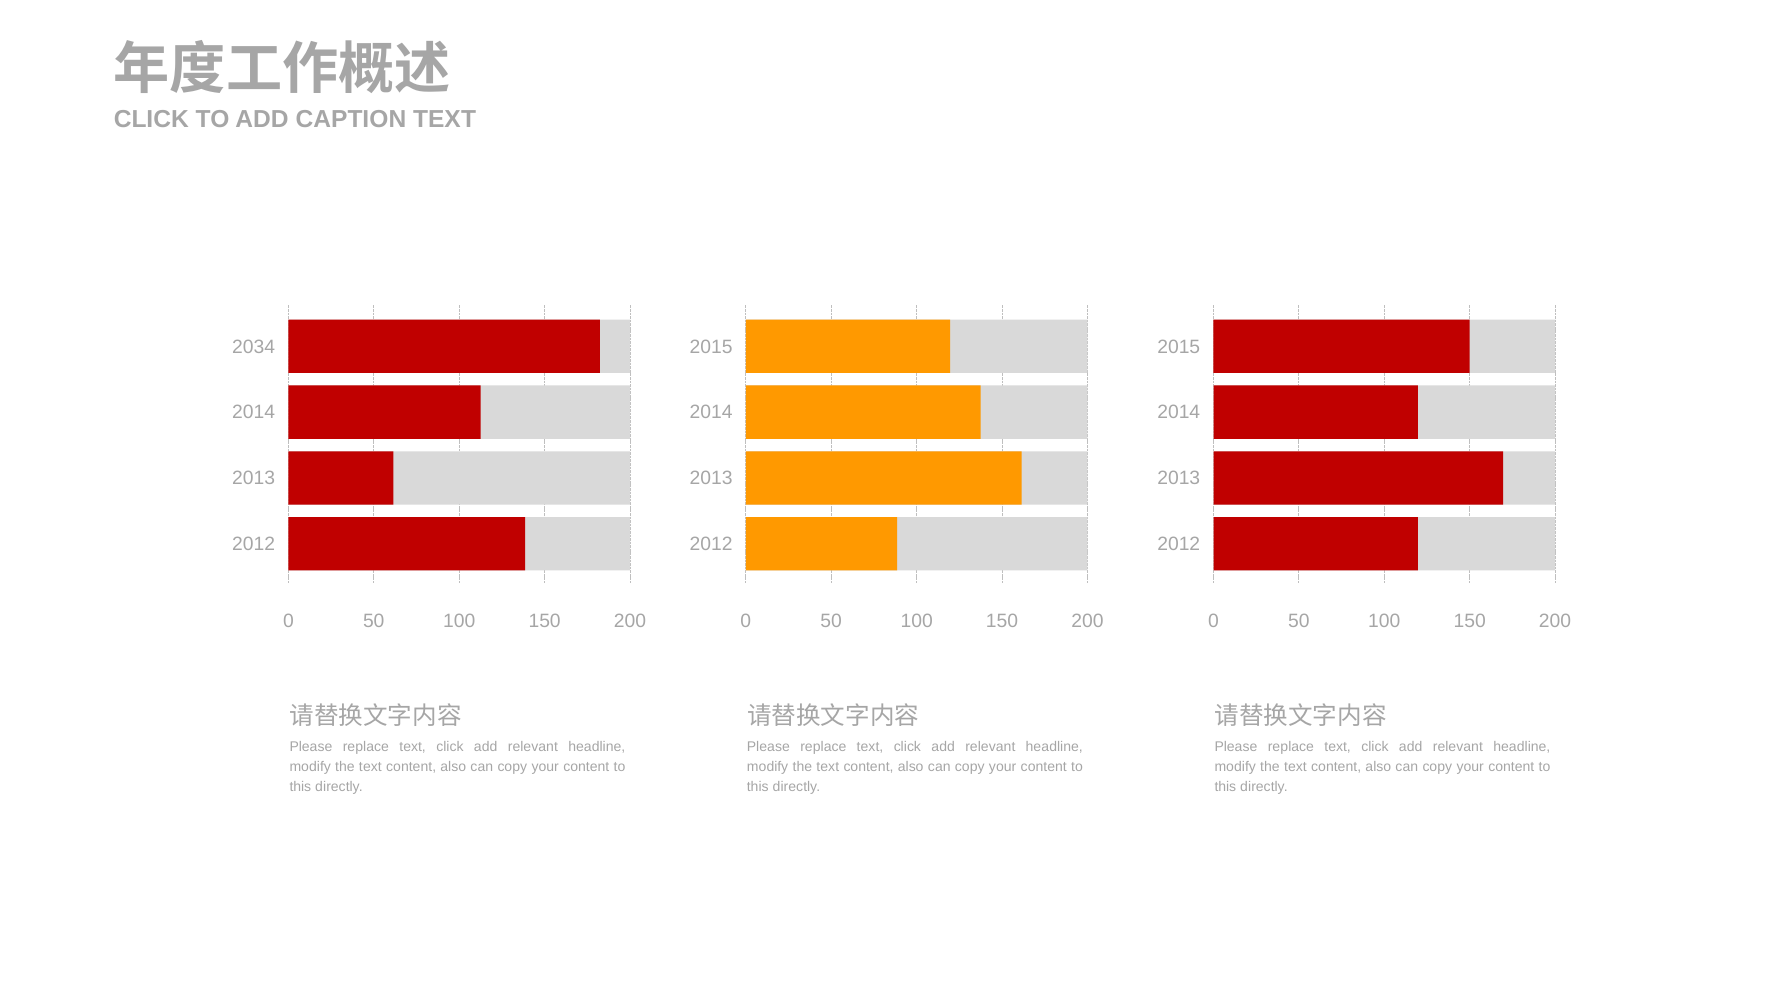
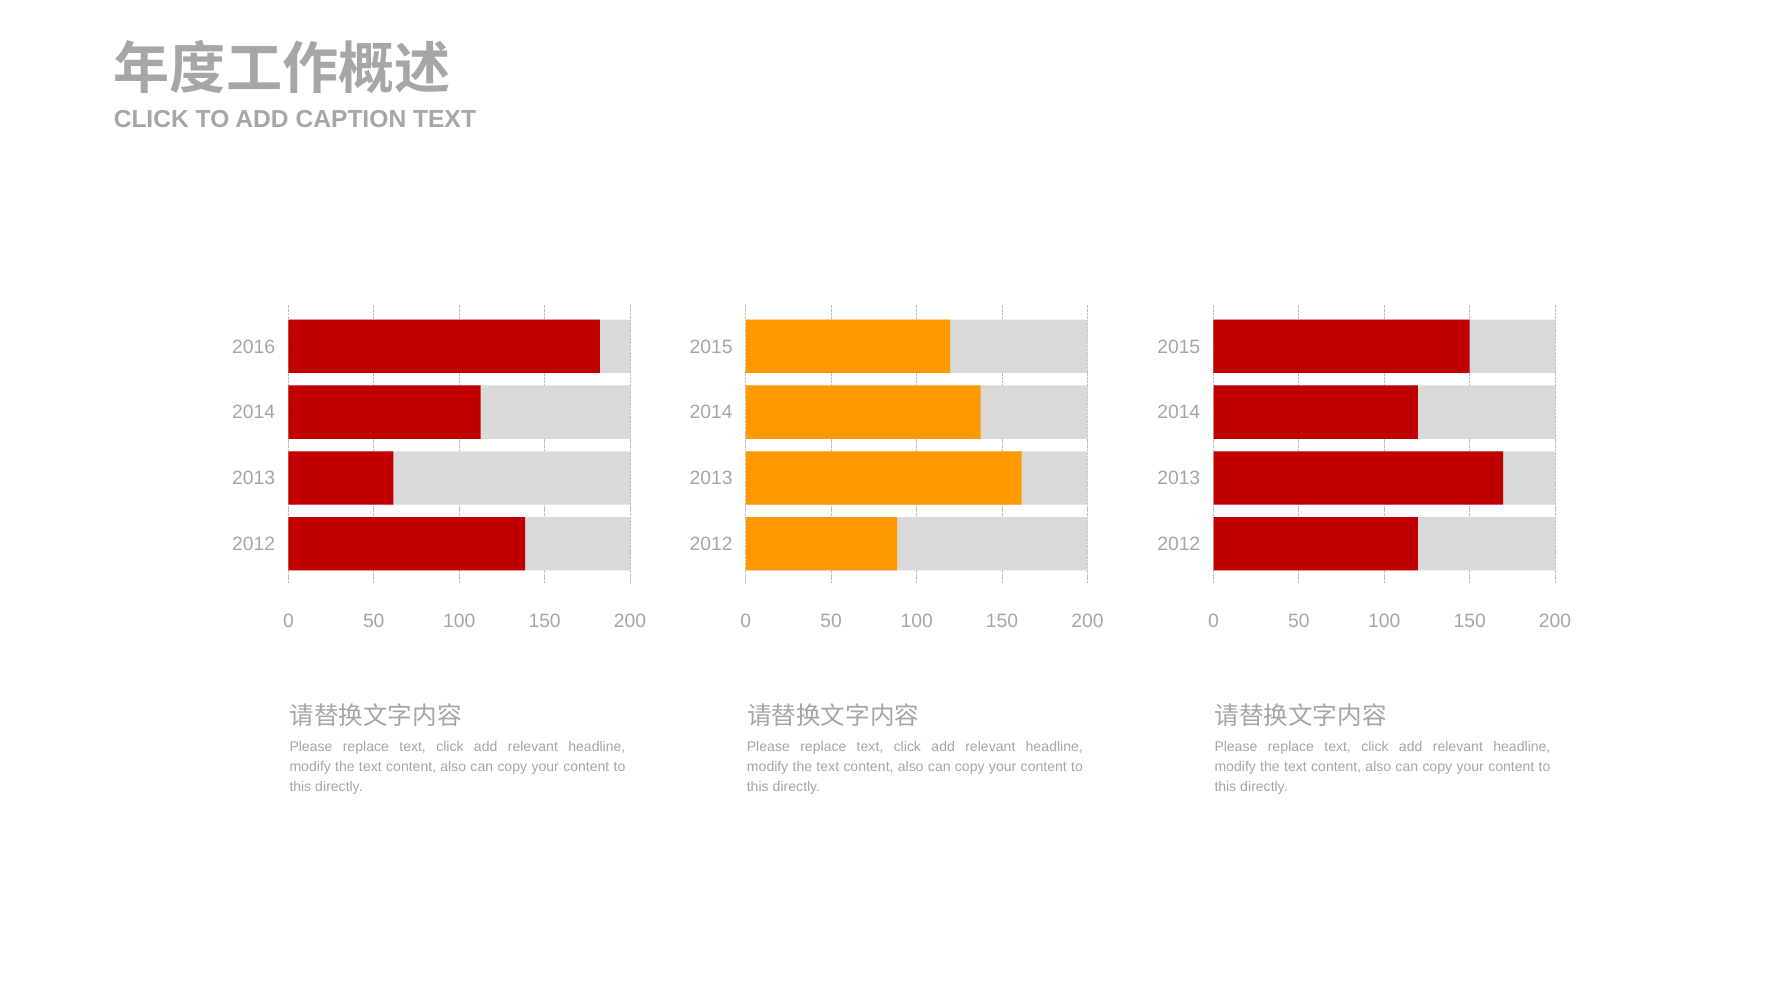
2034: 2034 -> 2016 (254, 347)
